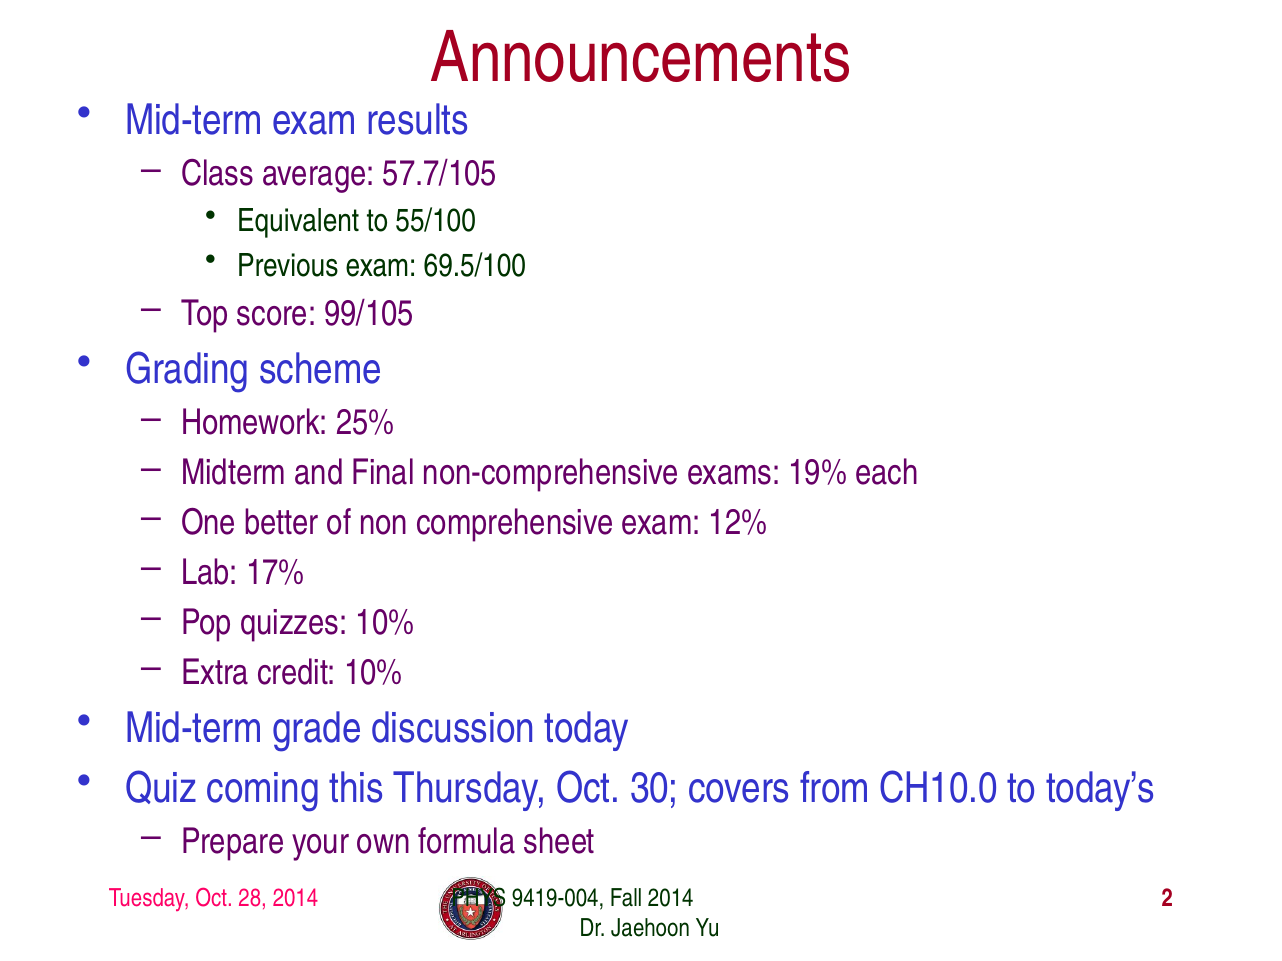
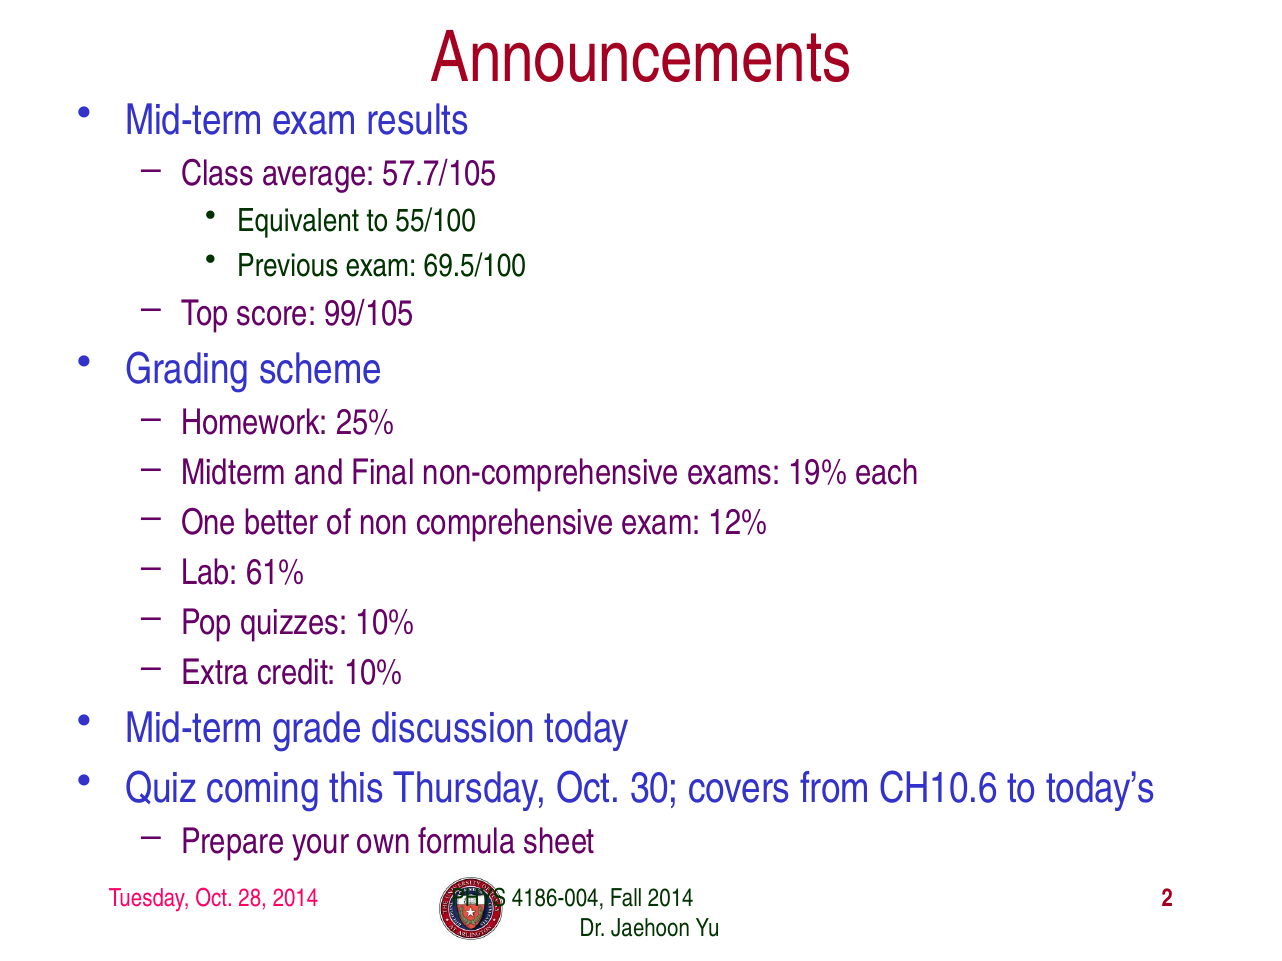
17%: 17% -> 61% (275, 573)
CH10.0: CH10.0 -> CH10.6 (939, 789)
9419-004: 9419-004 -> 4186-004 (558, 899)
